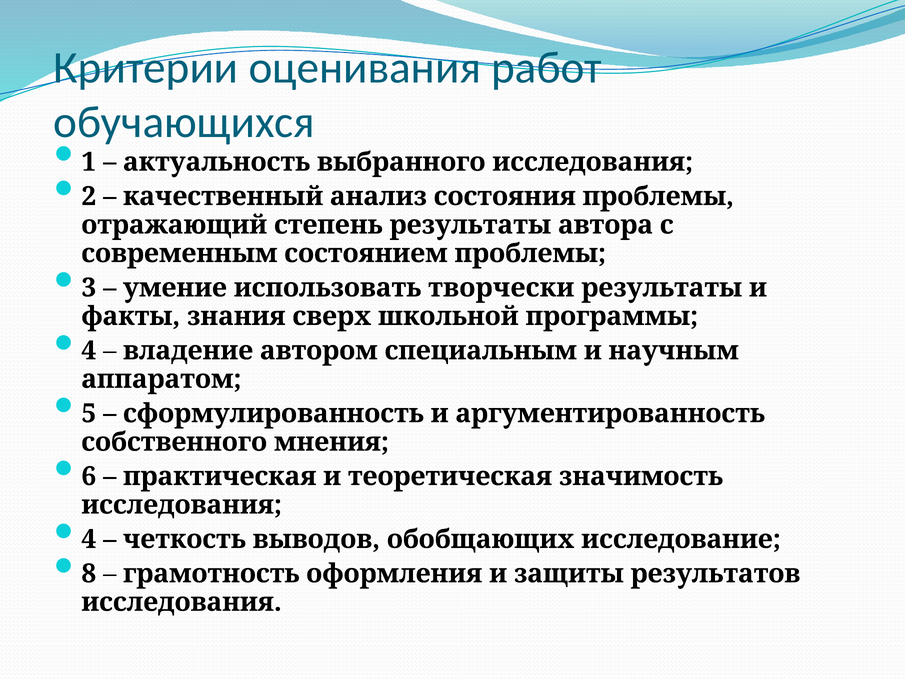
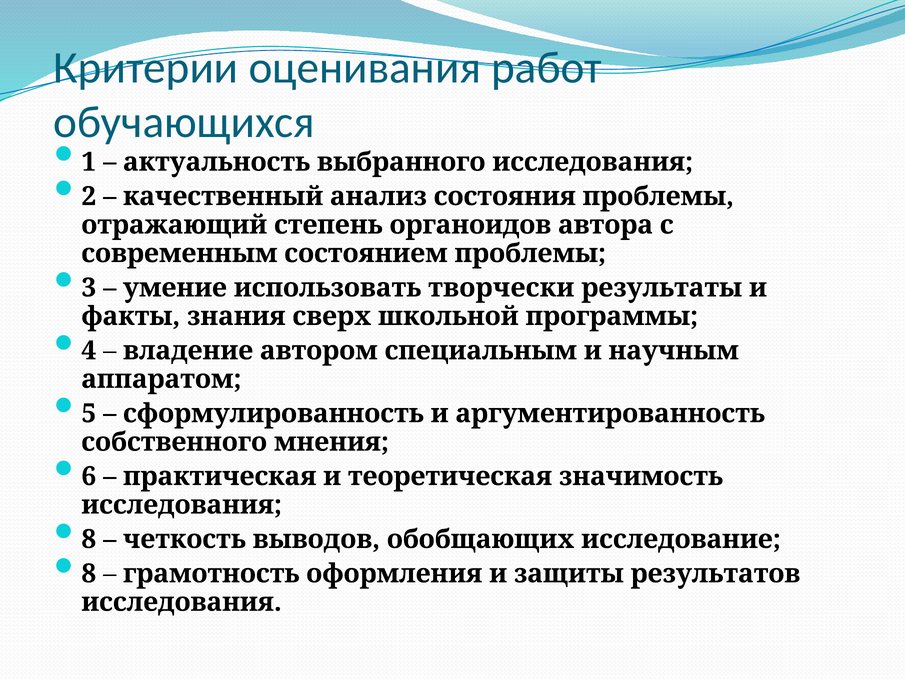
степень результаты: результаты -> органоидов (470, 225)
4: 4 -> 8 (89, 539)
